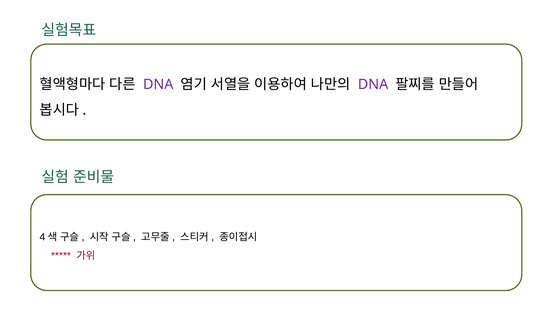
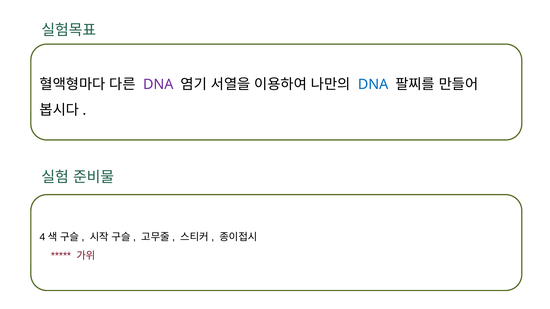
DNA colour: purple -> blue (373, 85)
